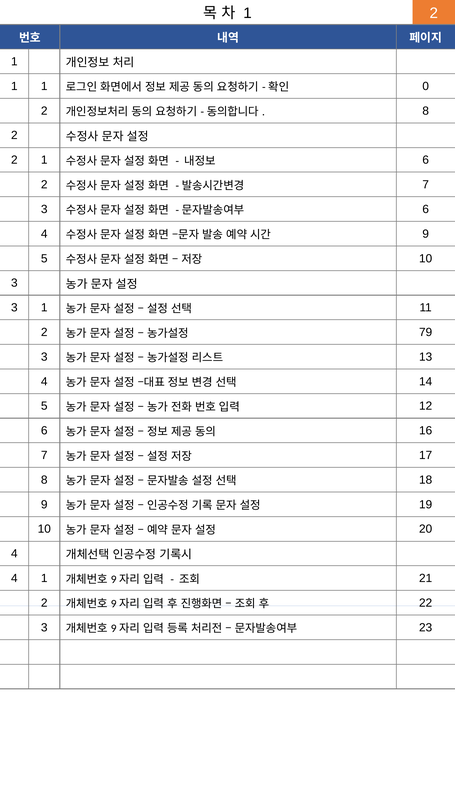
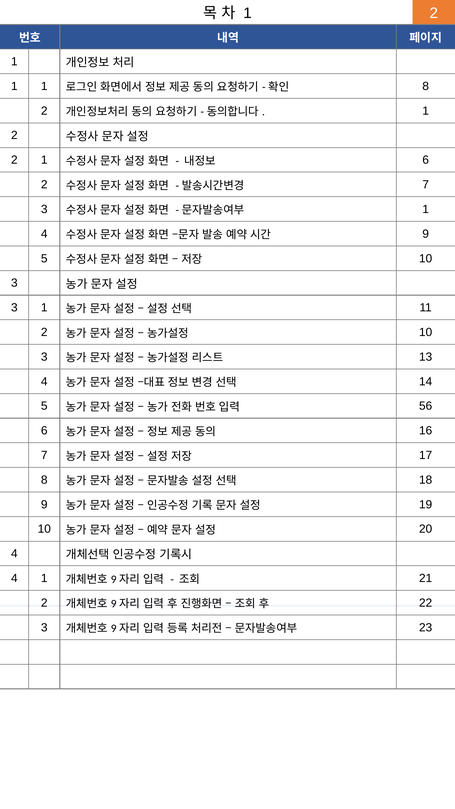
0: 0 -> 8 (426, 86)
8: 8 -> 1 (426, 111)
6: 6 -> 1 (426, 209)
79: 79 -> 10 (426, 332)
12: 12 -> 56 (426, 406)
